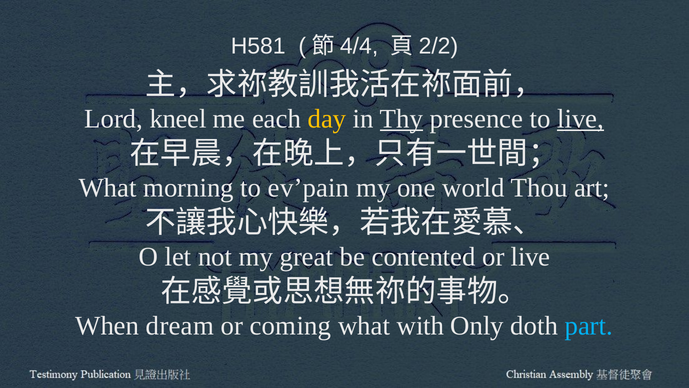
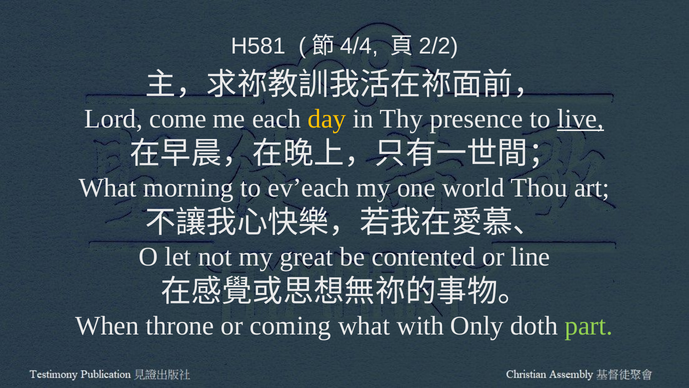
kneel: kneel -> come (178, 119)
Thy underline: present -> none (401, 119)
ev’pain: ev’pain -> ev’each (309, 188)
or live: live -> line (531, 257)
dream: dream -> throne (180, 325)
part colour: light blue -> light green (589, 325)
